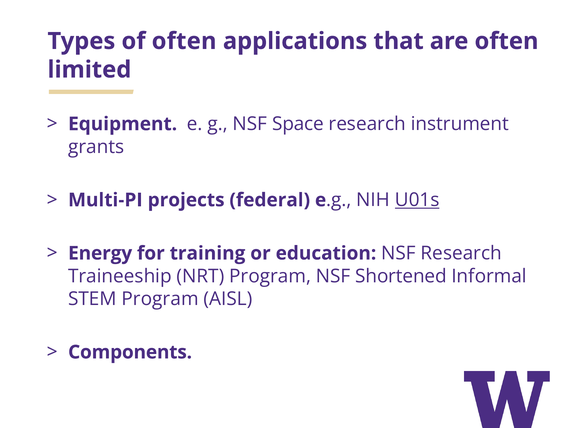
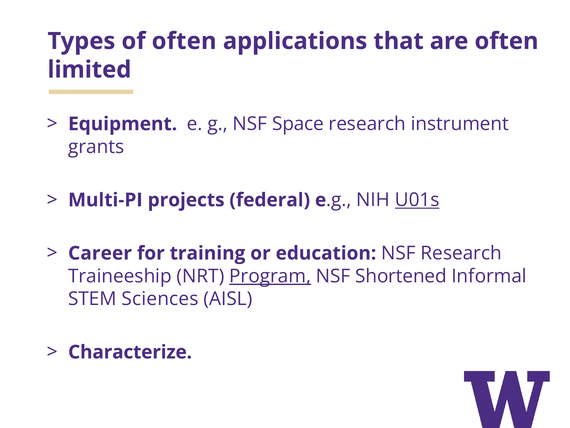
Energy: Energy -> Career (100, 253)
Program underline: none -> present (270, 276)
STEM Program: Program -> Sciences (160, 299)
Components: Components -> Characterize (130, 352)
